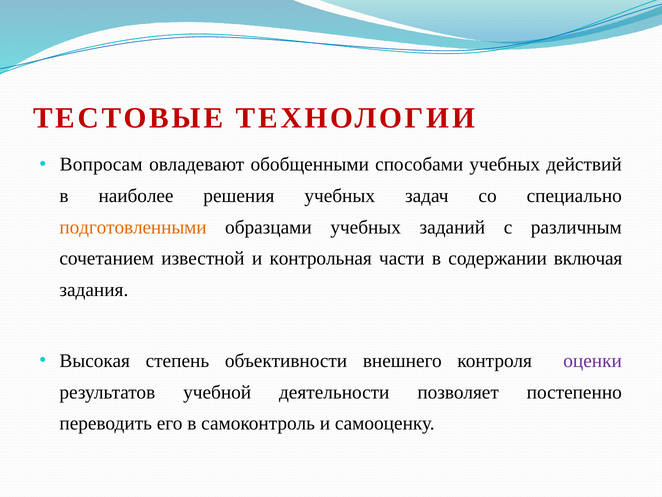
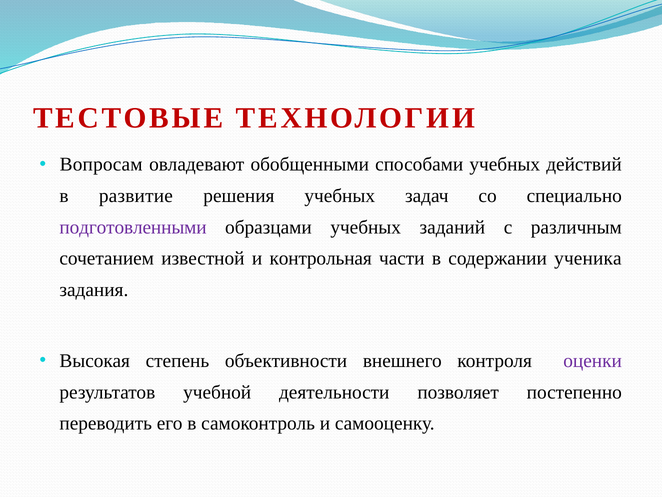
наиболее: наиболее -> развитие (136, 196)
подготовленными colour: orange -> purple (133, 227)
включая: включая -> ученика (588, 258)
